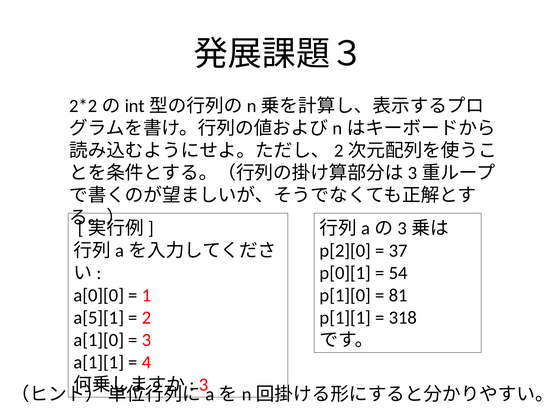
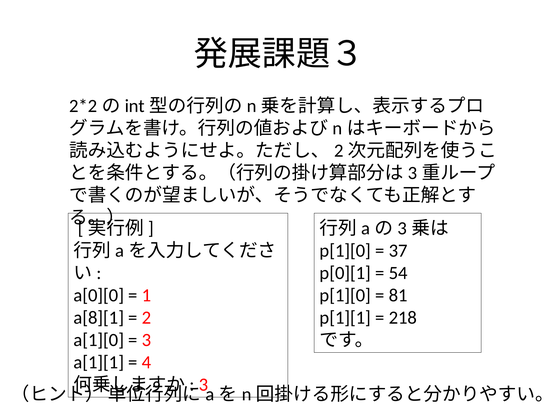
p[2][0: p[2][0 -> p[1][0 (345, 250)
a[5][1: a[5][1 -> a[8][1 (99, 317)
318: 318 -> 218 (403, 317)
